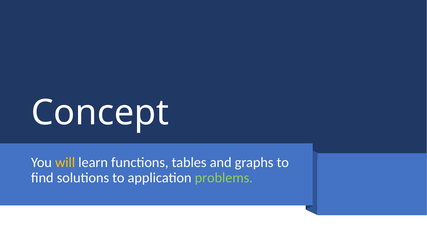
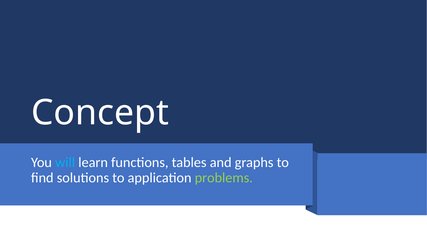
will colour: yellow -> light blue (65, 163)
